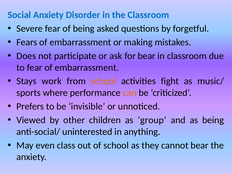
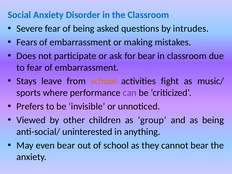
forgetful: forgetful -> intrudes (191, 29)
work: work -> leave (52, 81)
can colour: orange -> purple (130, 93)
even class: class -> bear (66, 145)
